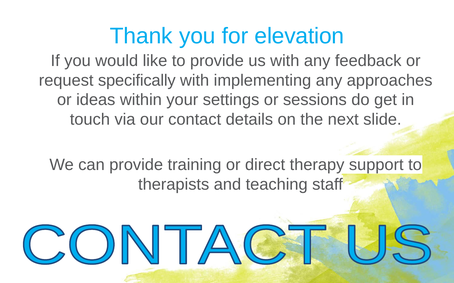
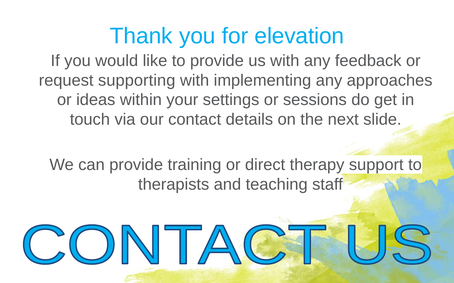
specifically: specifically -> supporting (137, 81)
